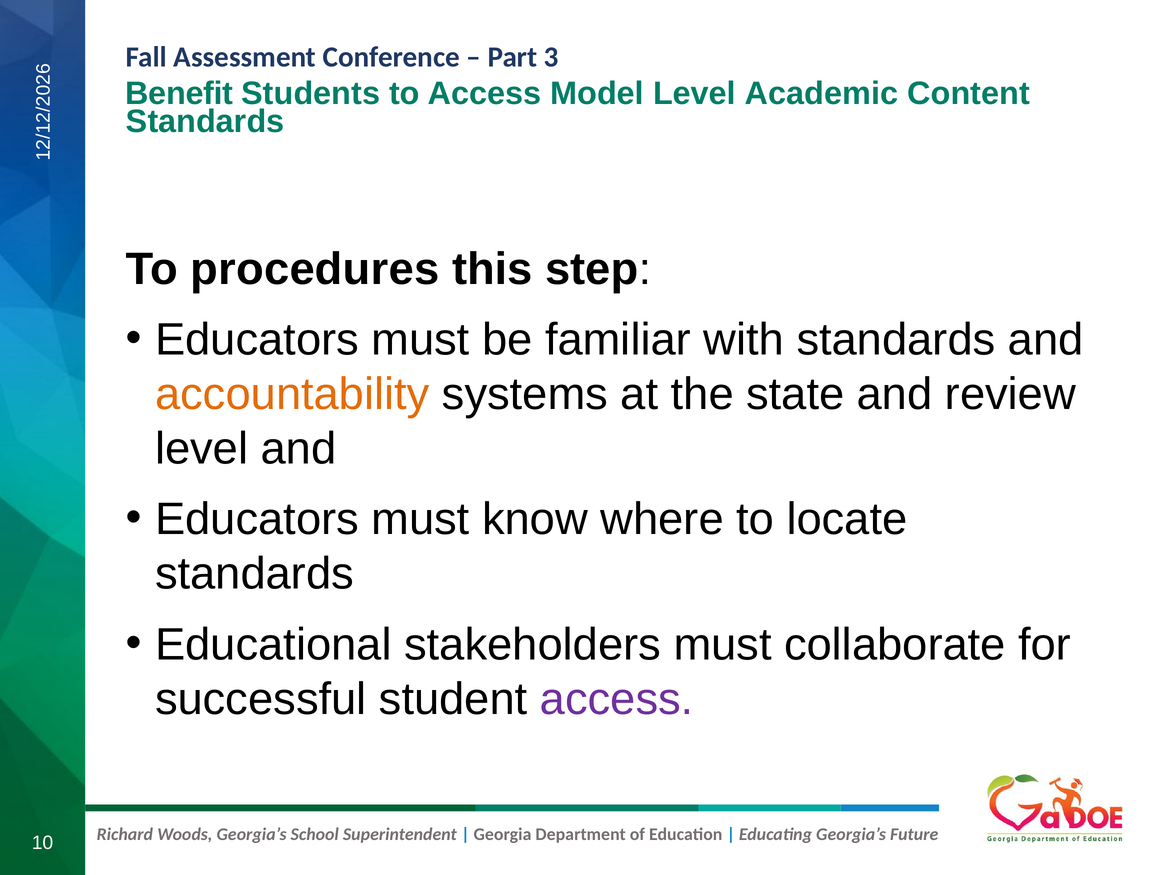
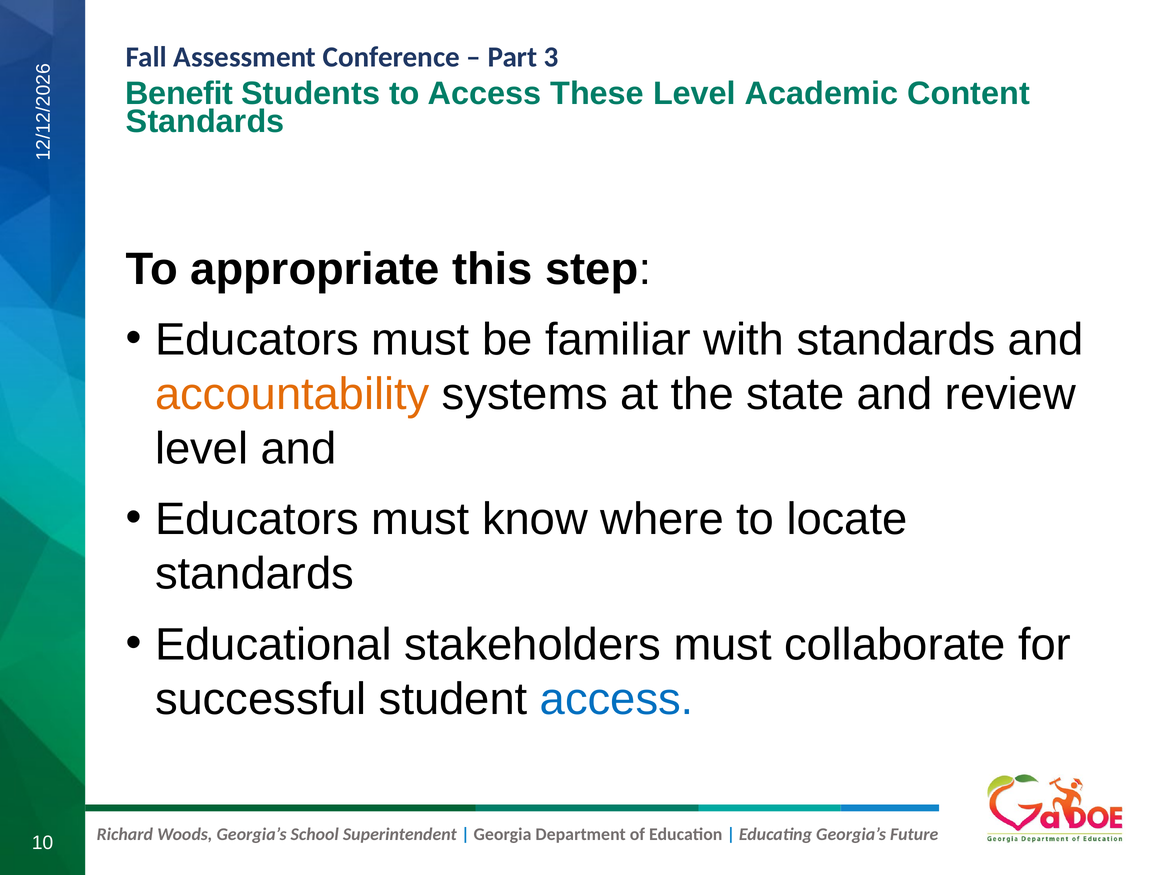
Model: Model -> These (597, 93)
procedures: procedures -> appropriate (315, 269)
access colour: purple -> blue (617, 699)
